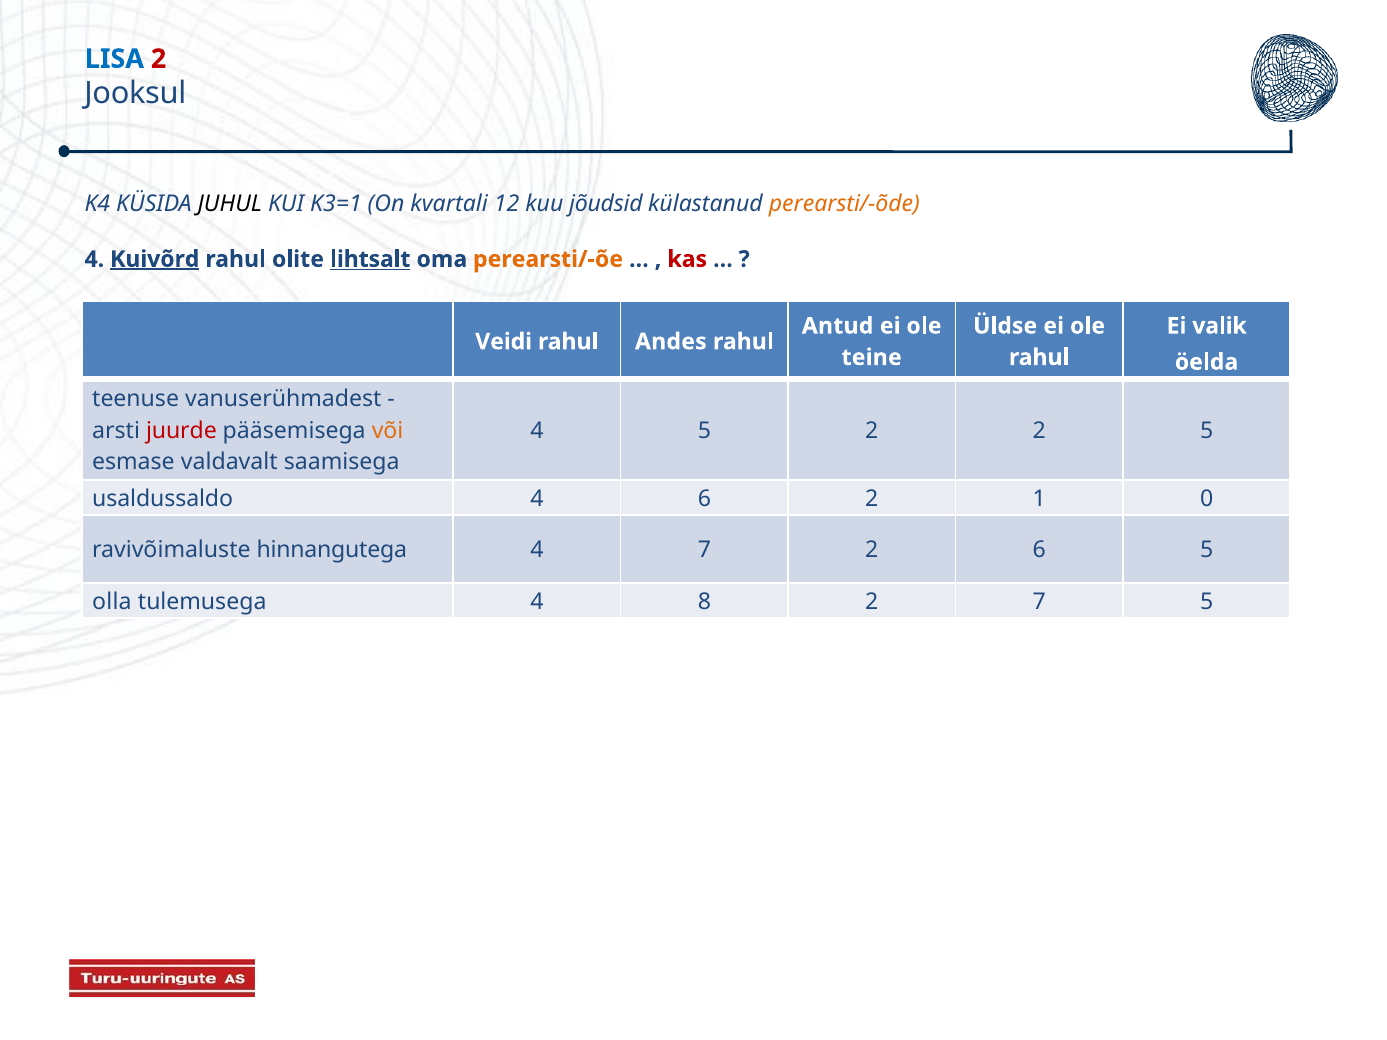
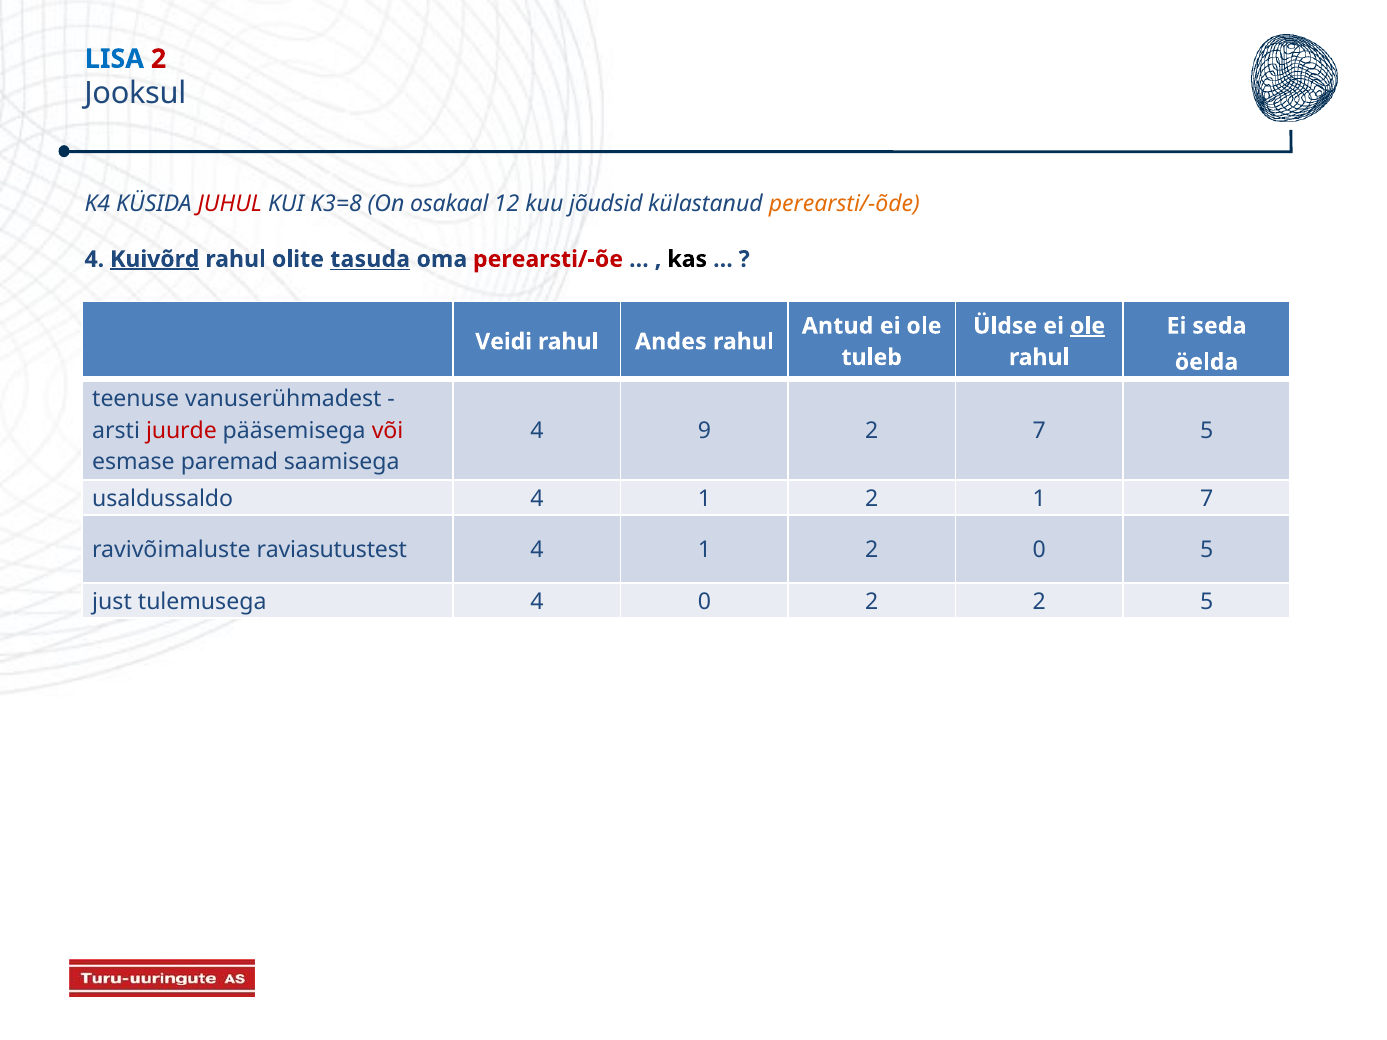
JUHUL colour: black -> red (230, 204)
K3=1: K3=1 -> K3=8 (336, 204)
kvartali: kvartali -> osakaal (449, 204)
lihtsalt: lihtsalt -> tasuda (370, 259)
perearsti/-õe colour: orange -> red (548, 259)
kas colour: red -> black (687, 259)
ole underline: none -> present (1088, 326)
valik: valik -> seda (1219, 326)
teine: teine -> tuleb (872, 357)
või colour: orange -> red (388, 431)
4 5: 5 -> 9 (704, 431)
2 2: 2 -> 7 (1039, 431)
valdavalt: valdavalt -> paremad (229, 462)
6: 6 -> 1 (704, 499)
1 0: 0 -> 7 (1207, 499)
hinnangutega: hinnangutega -> raviasutustest (332, 551)
7: 7 -> 1 (704, 551)
2 6: 6 -> 0 (1039, 551)
olla: olla -> just (112, 602)
4 8: 8 -> 0 (704, 602)
2 7: 7 -> 2 (1039, 602)
